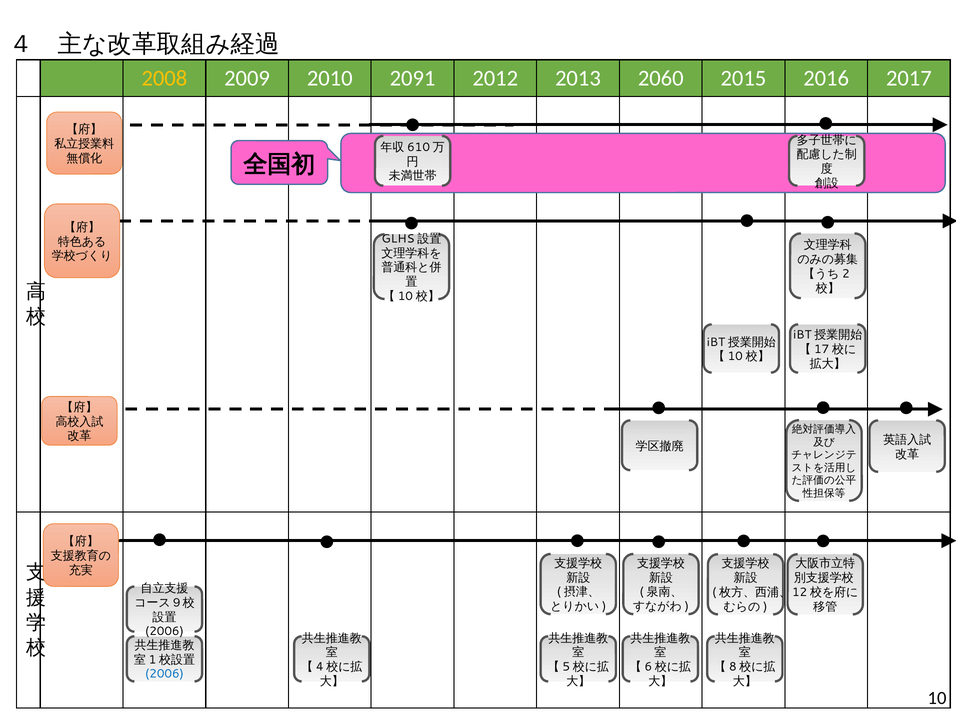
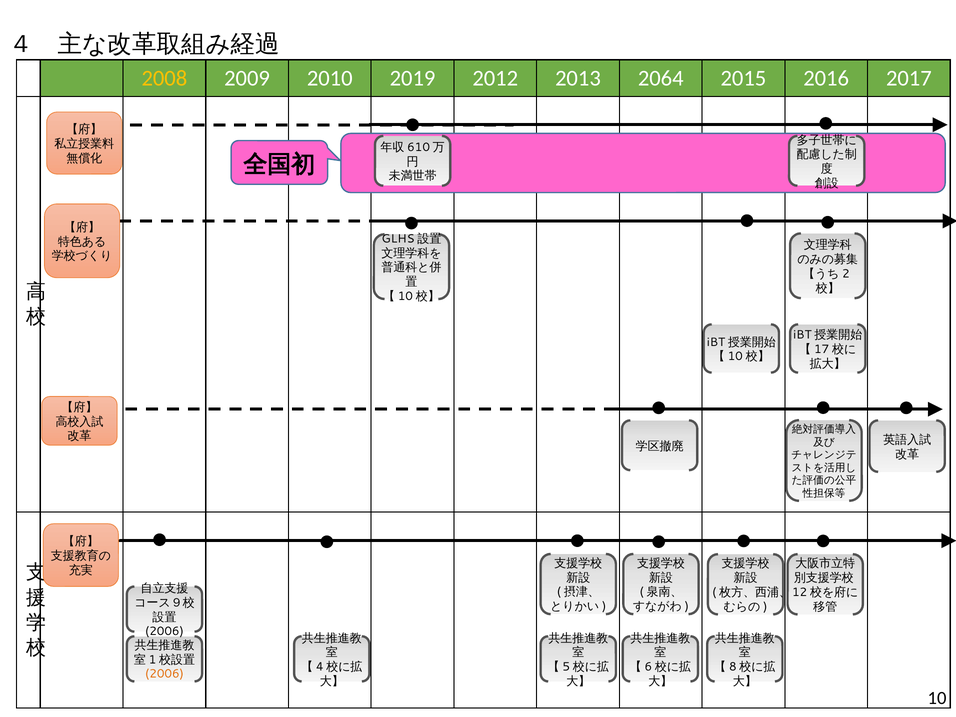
2091: 2091 -> 2019 (413, 78)
2060: 2060 -> 2064 (661, 78)
2006 colour: blue -> orange (164, 674)
